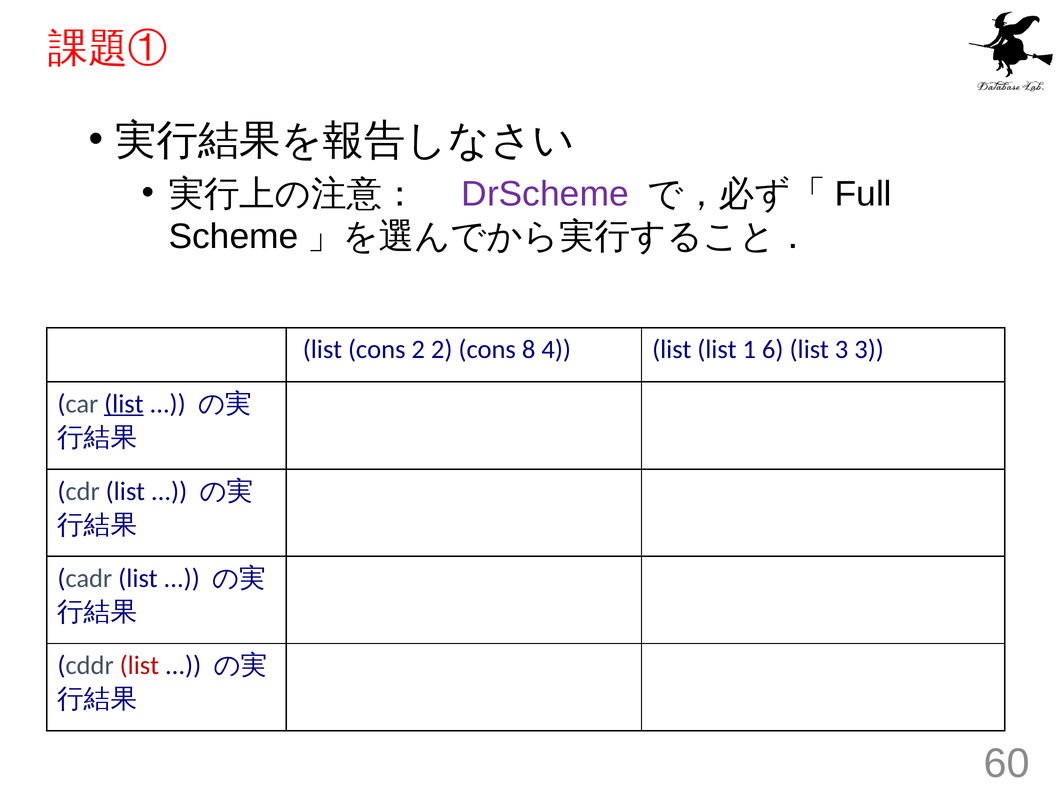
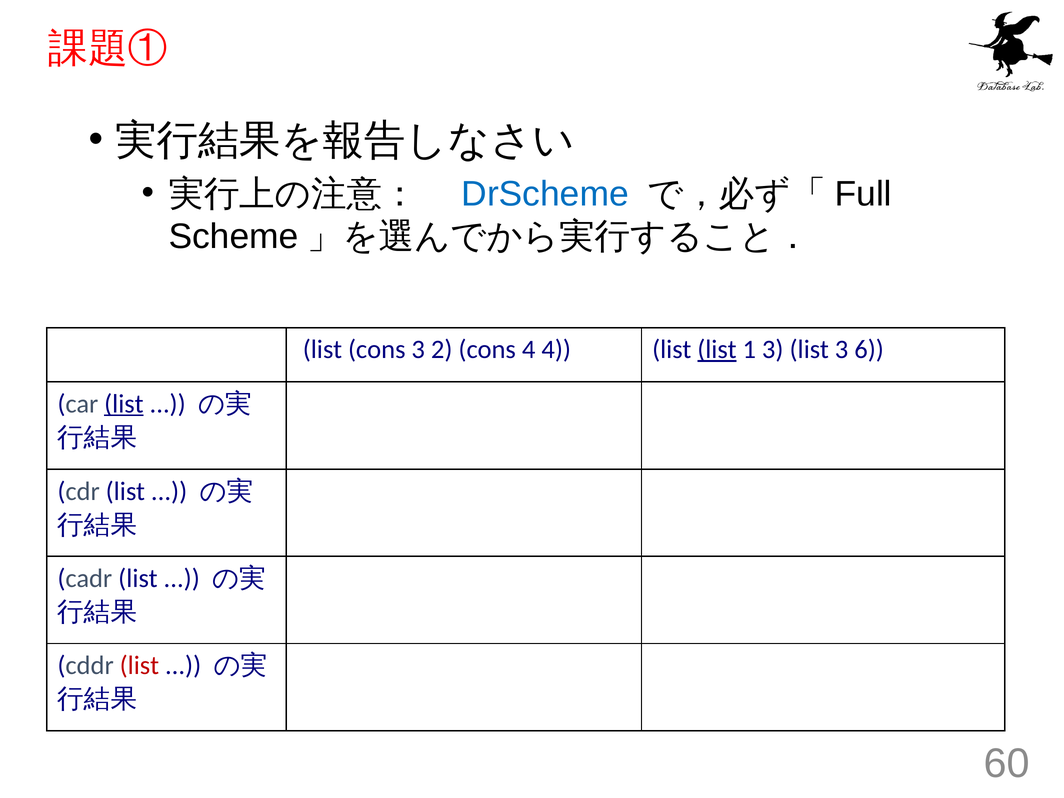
DrScheme colour: purple -> blue (545, 194)
cons 2: 2 -> 3 (418, 350)
cons 8: 8 -> 4 (529, 350)
list underline: none -> present (717, 350)
1 6: 6 -> 3 (773, 350)
3 3: 3 -> 6 (869, 350)
